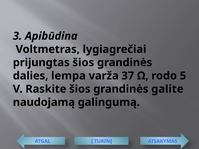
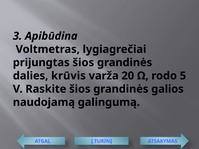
lempa: lempa -> krūvis (68, 76)
37: 37 -> 20 (128, 76)
galite: galite -> galios (167, 89)
